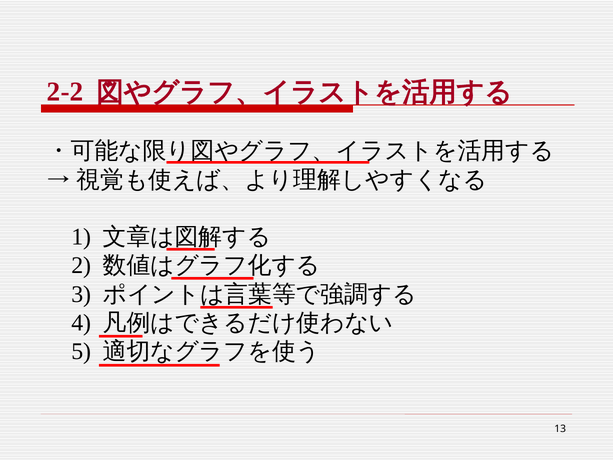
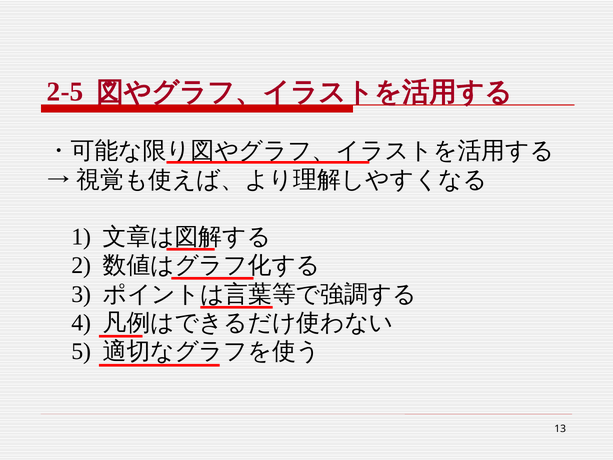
2-2: 2-2 -> 2-5 (65, 92)
